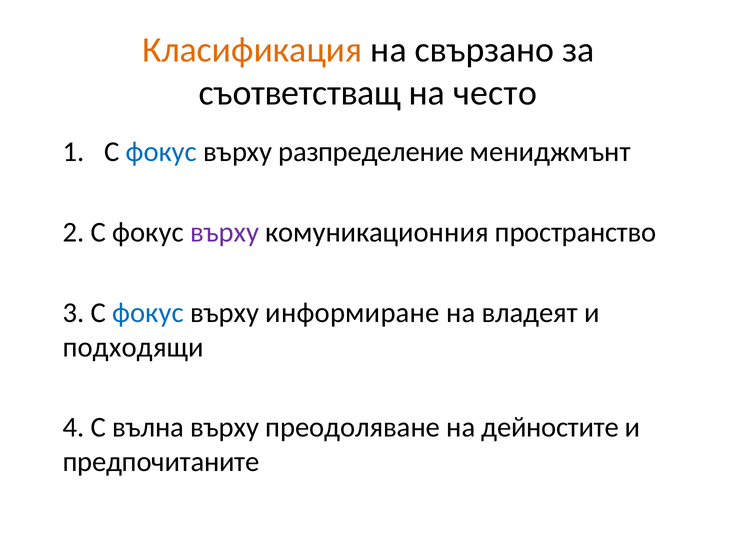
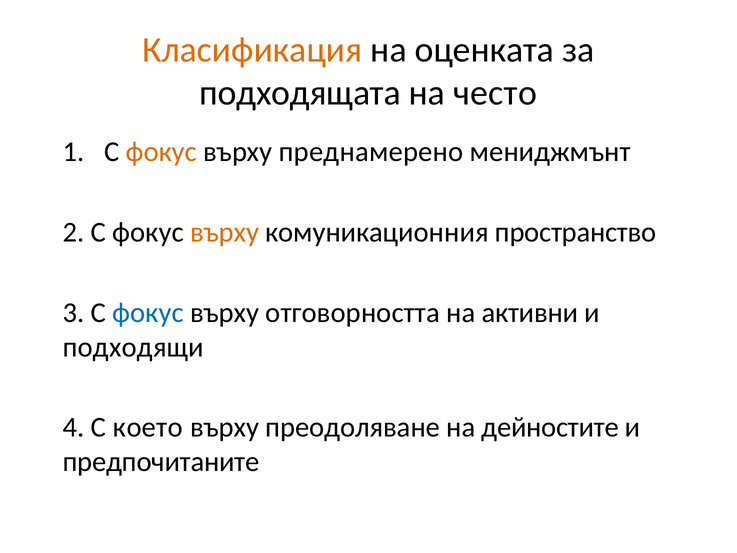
свързано: свързано -> оценката (484, 50)
съответстващ: съответстващ -> подходящата (300, 93)
фокус colour: blue -> orange (161, 152)
разпределение: разпределение -> преднамерено (371, 152)
върху colour: purple -> orange (225, 232)
информиране: информиране -> отговорността (353, 312)
владеят: владеят -> активни (530, 312)
вълна: вълна -> което (148, 427)
